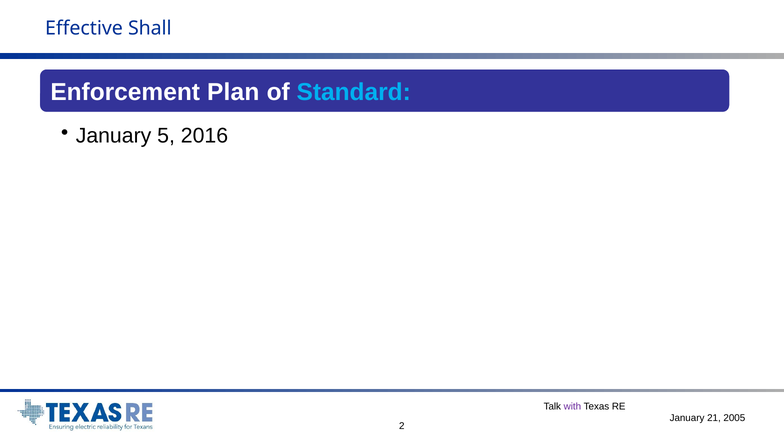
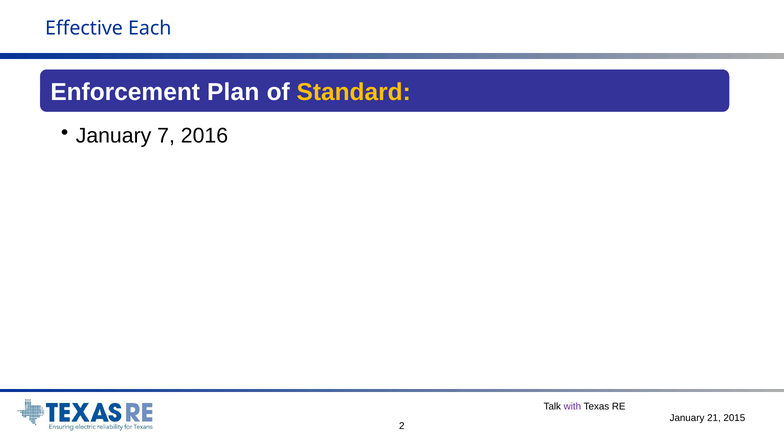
Shall: Shall -> Each (150, 28)
Standard colour: light blue -> yellow (354, 92)
5: 5 -> 7 (166, 136)
2005: 2005 -> 2015 (734, 418)
